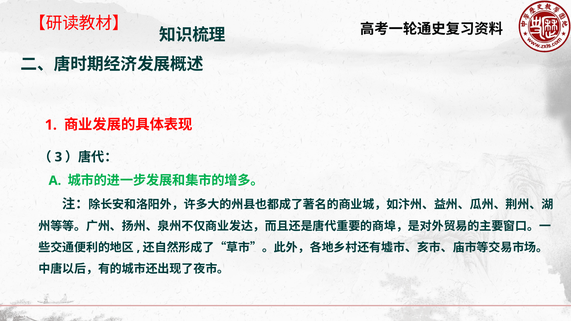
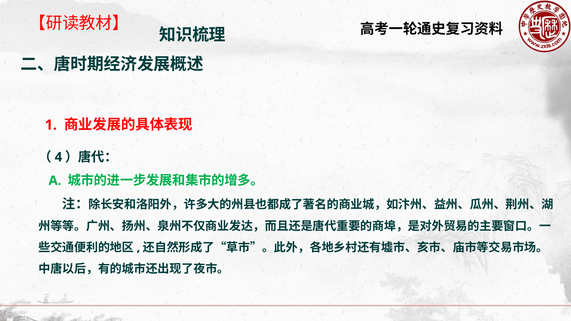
3: 3 -> 4 (58, 157)
